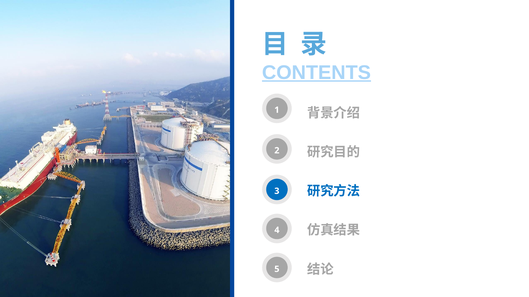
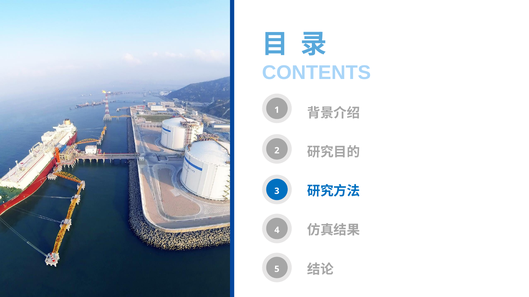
CONTENTS underline: present -> none (316, 73)
